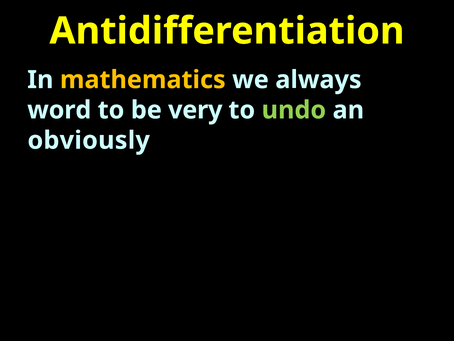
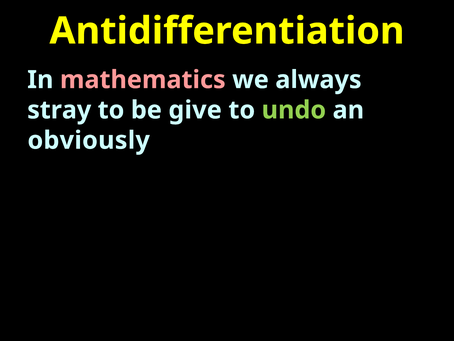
mathematics colour: yellow -> pink (143, 80)
word: word -> stray (59, 110)
very: very -> give (195, 110)
